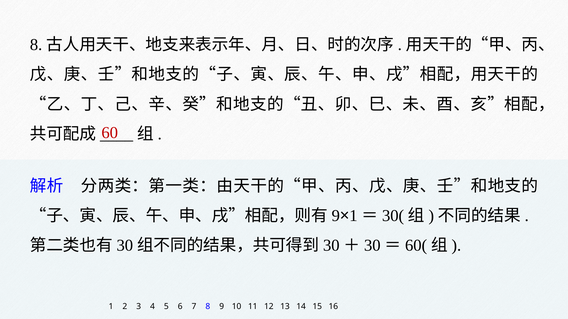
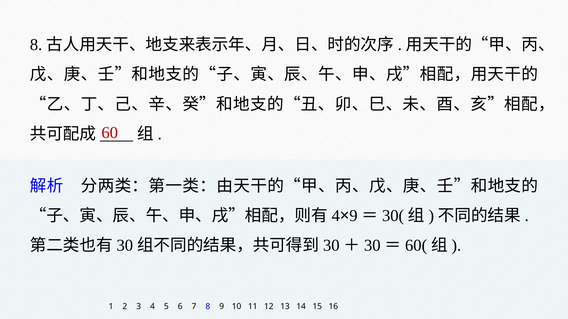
9: 9 -> 4 (336, 216)
1: 1 -> 9 (353, 216)
